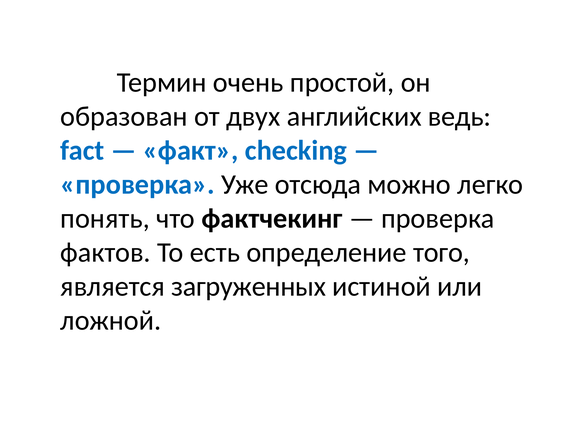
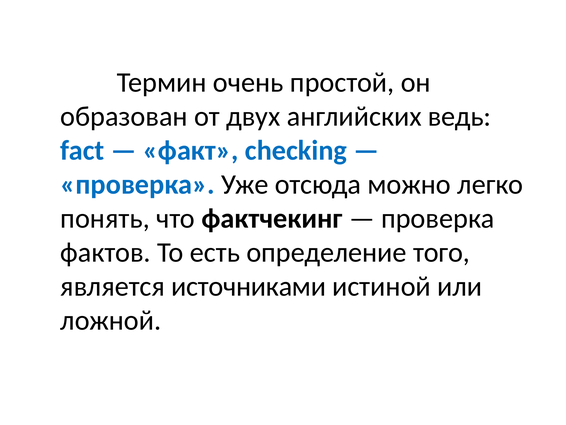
загруженных: загруженных -> источниками (249, 286)
